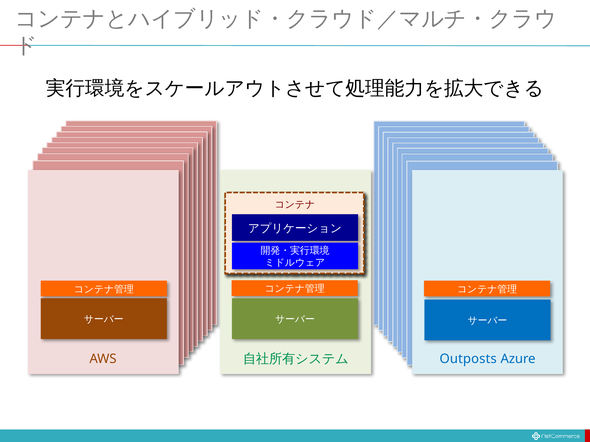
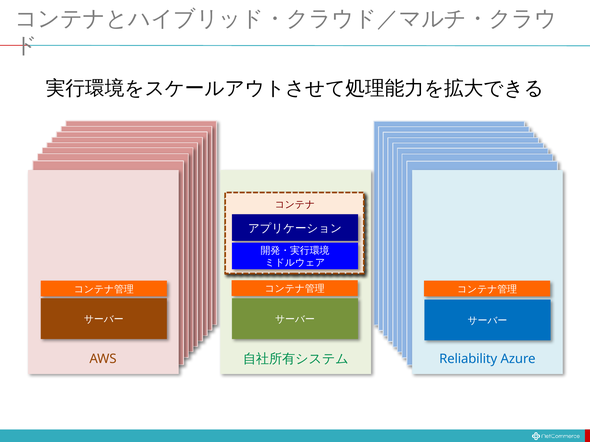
Outposts: Outposts -> Reliability (468, 359)
